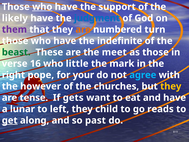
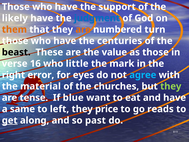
who underline: present -> none (42, 7)
them colour: purple -> orange (14, 29)
indefinite: indefinite -> centuries (120, 41)
beast colour: green -> black (16, 52)
meet: meet -> value (114, 52)
pope: pope -> error (41, 75)
your: your -> eyes (83, 75)
however: however -> material (41, 86)
they colour: yellow -> light green (171, 86)
gets: gets -> blue (73, 98)
lunar: lunar -> same (22, 109)
child: child -> price (107, 109)
